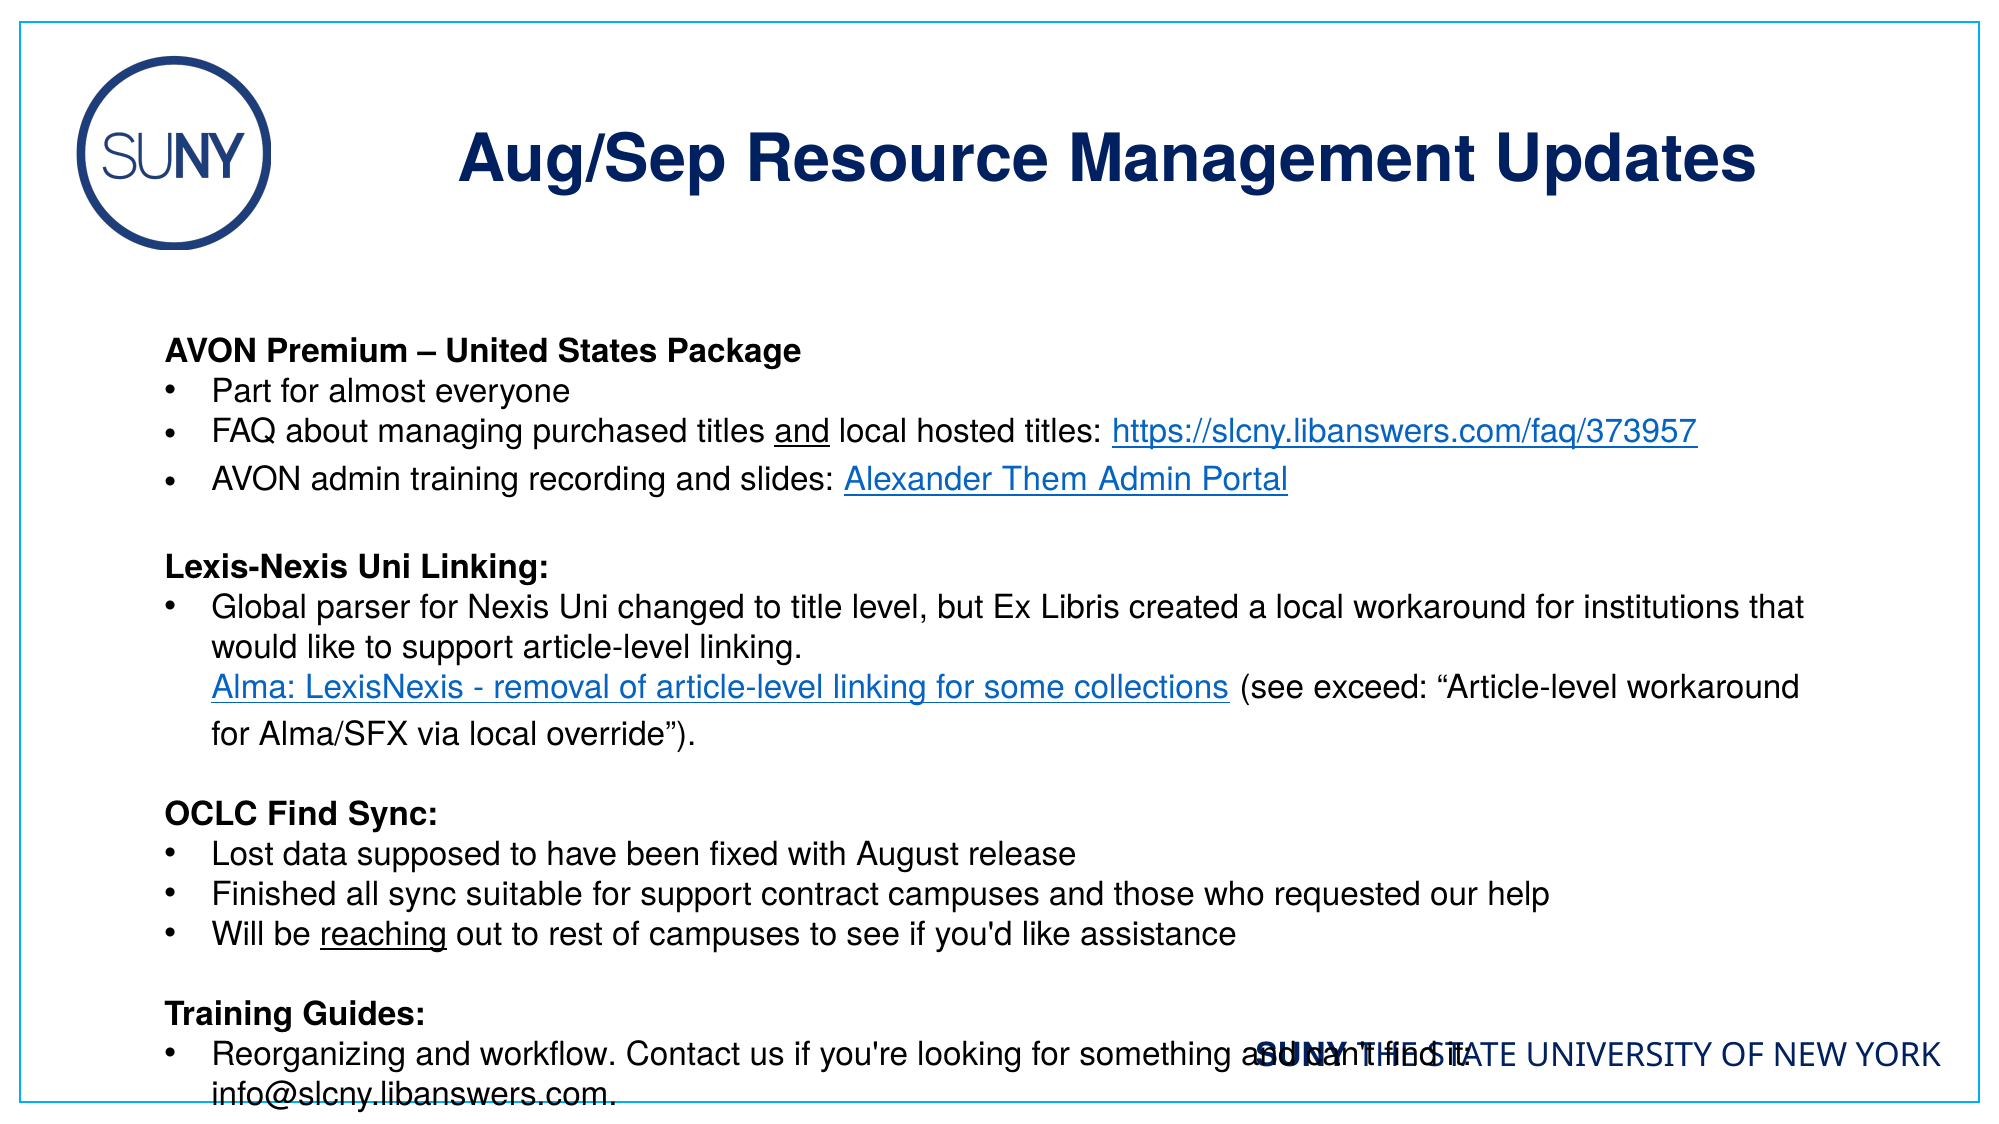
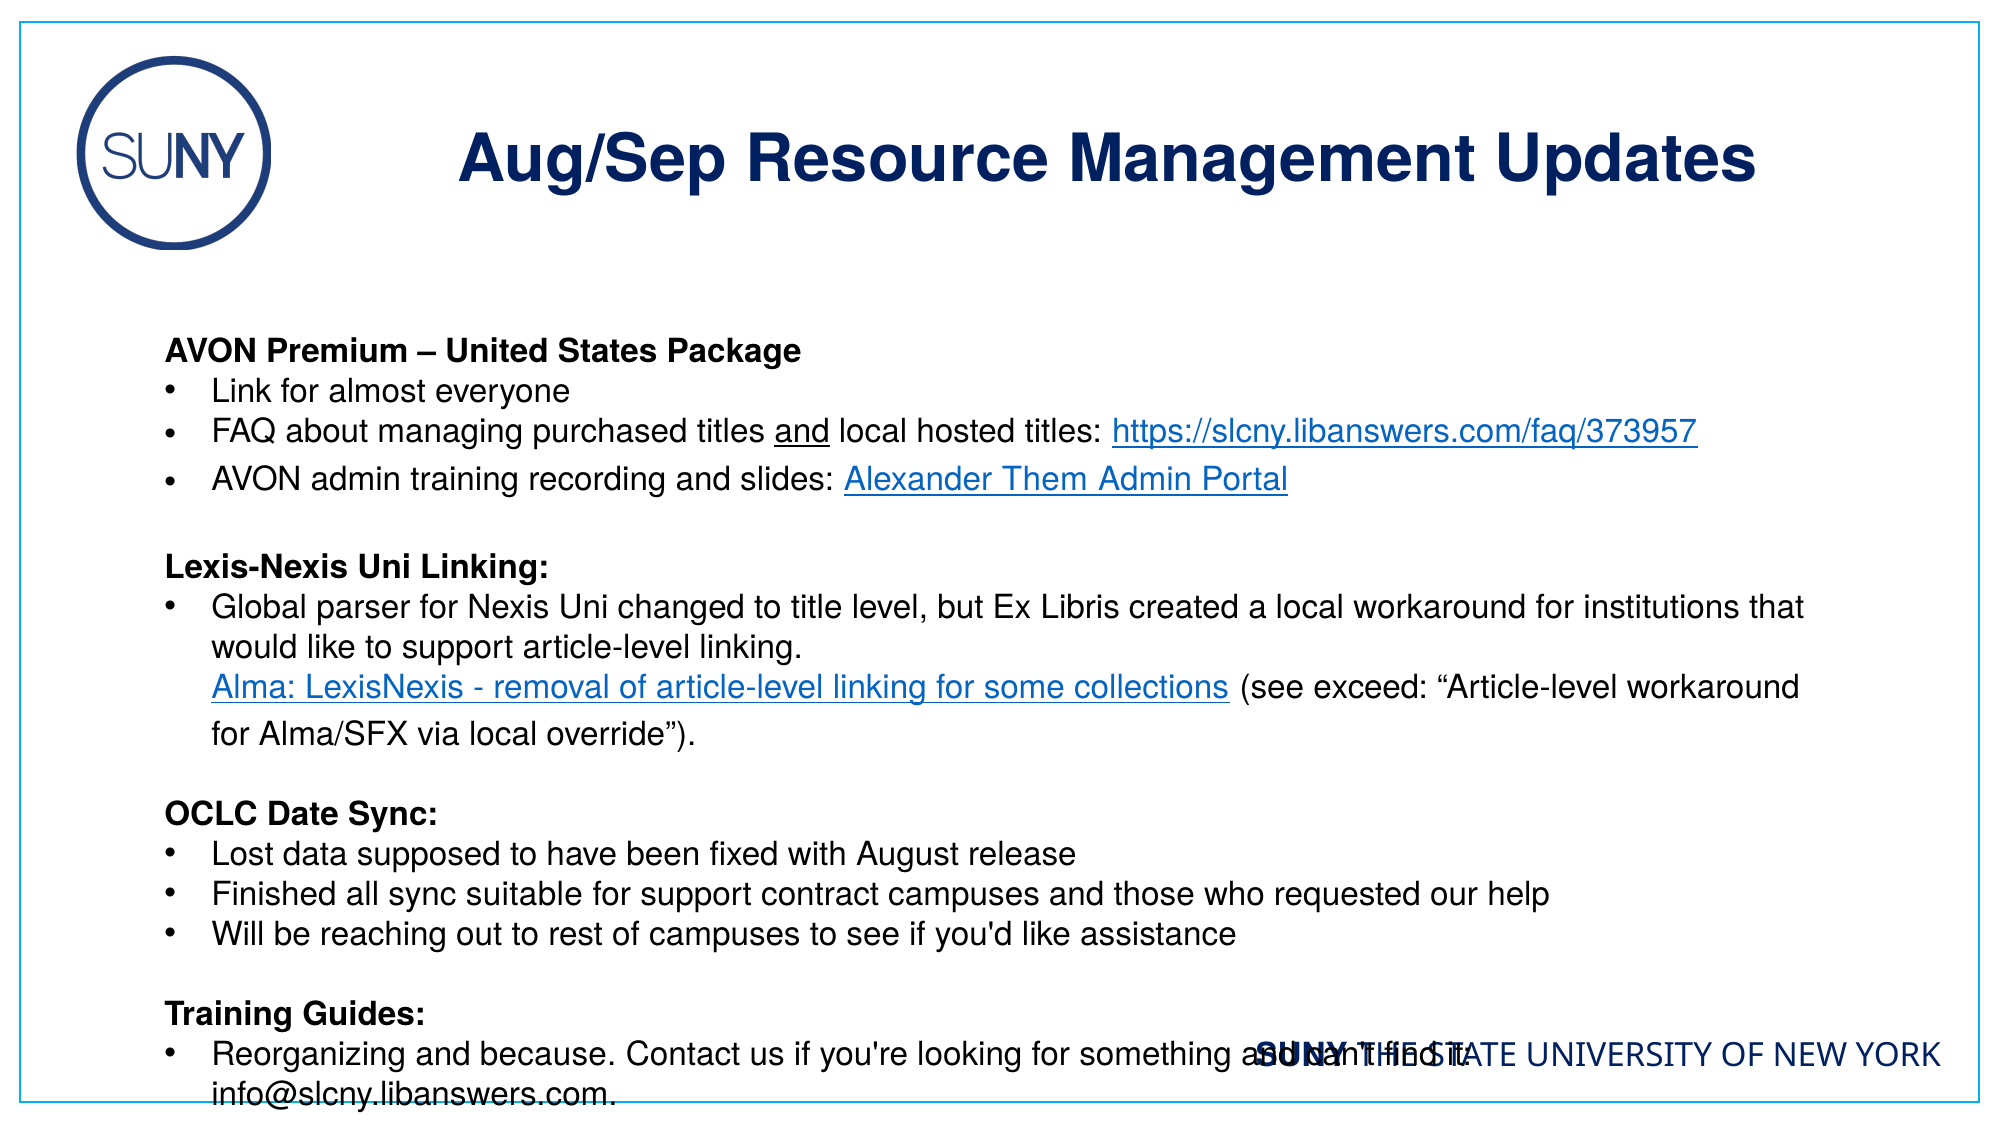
Part: Part -> Link (241, 392)
OCLC Find: Find -> Date (303, 815)
reaching underline: present -> none (383, 935)
workflow: workflow -> because (548, 1055)
